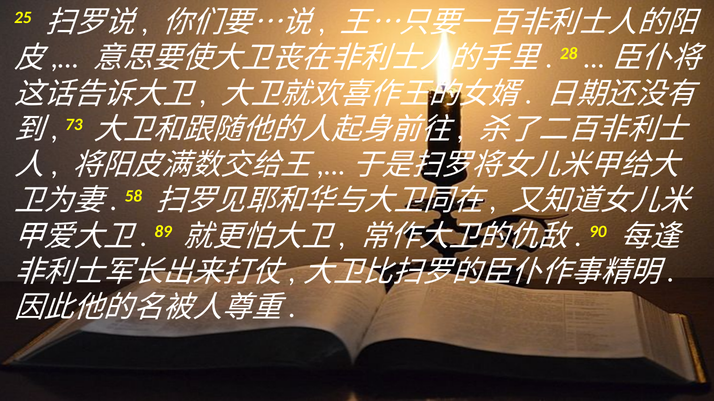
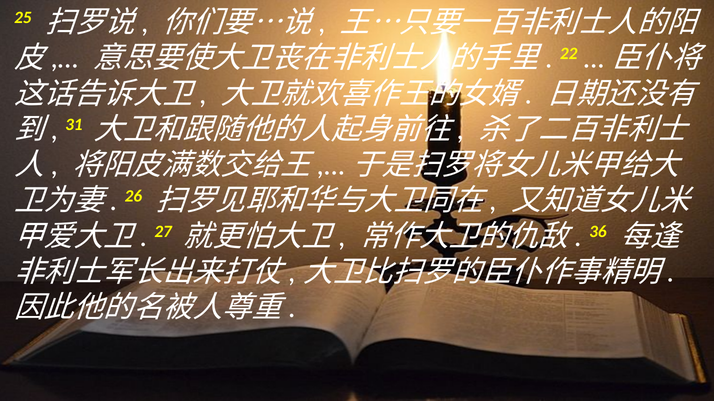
28: 28 -> 22 (569, 53)
73: 73 -> 31 (74, 125)
58: 58 -> 26 (133, 196)
89: 89 -> 27 (163, 232)
90: 90 -> 36 (598, 232)
